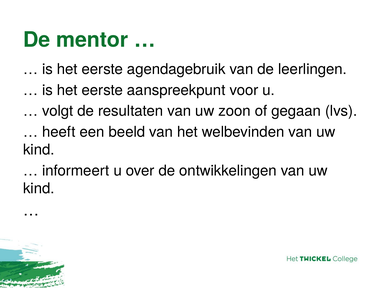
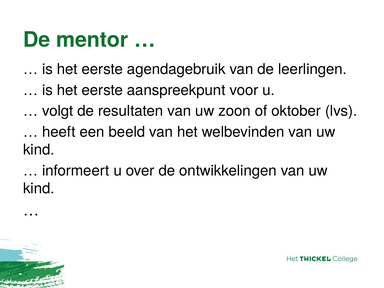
gegaan: gegaan -> oktober (296, 111)
